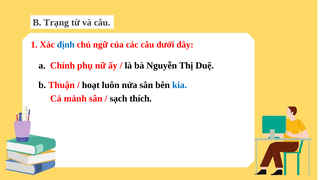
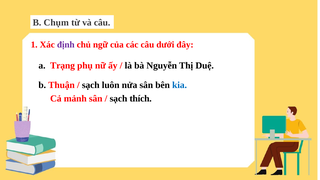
Trạng: Trạng -> Chụm (56, 23)
định colour: blue -> purple (66, 45)
Chính: Chính -> Trạng (63, 66)
hoạt: hoạt -> sạch (91, 85)
